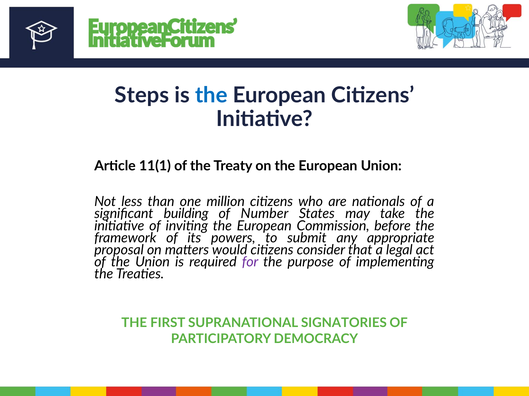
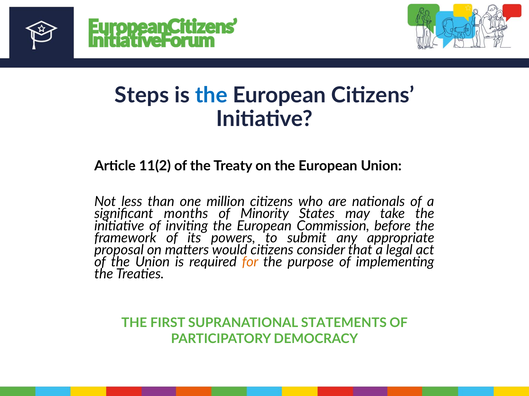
11(1: 11(1 -> 11(2 (155, 166)
building: building -> months (186, 214)
Number: Number -> Minority (265, 214)
for colour: purple -> orange (250, 262)
SIGNATORIES: SIGNATORIES -> STATEMENTS (344, 324)
